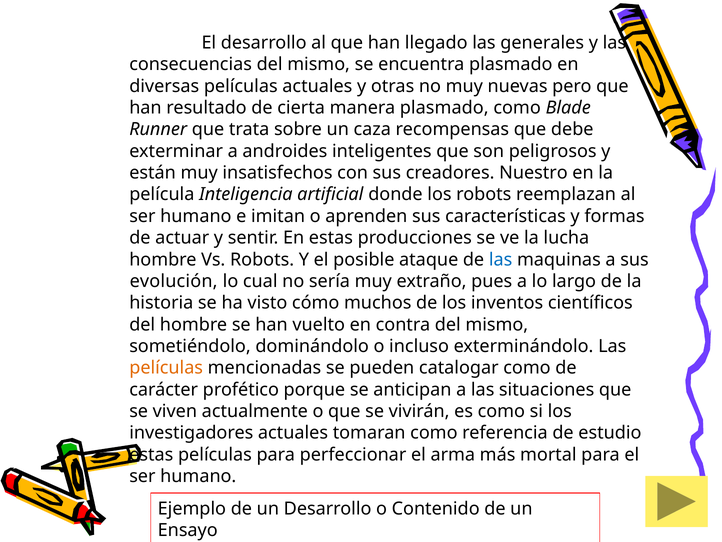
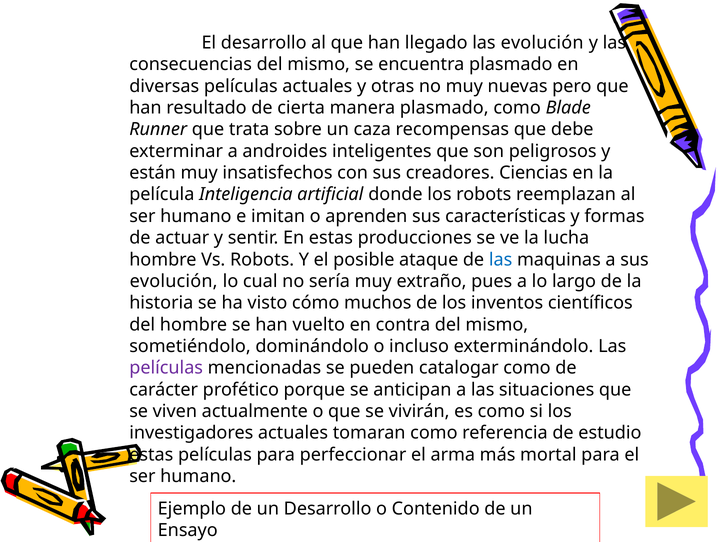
las generales: generales -> evolución (542, 43)
Nuestro: Nuestro -> Ciencias (534, 173)
películas colour: orange -> purple (166, 368)
